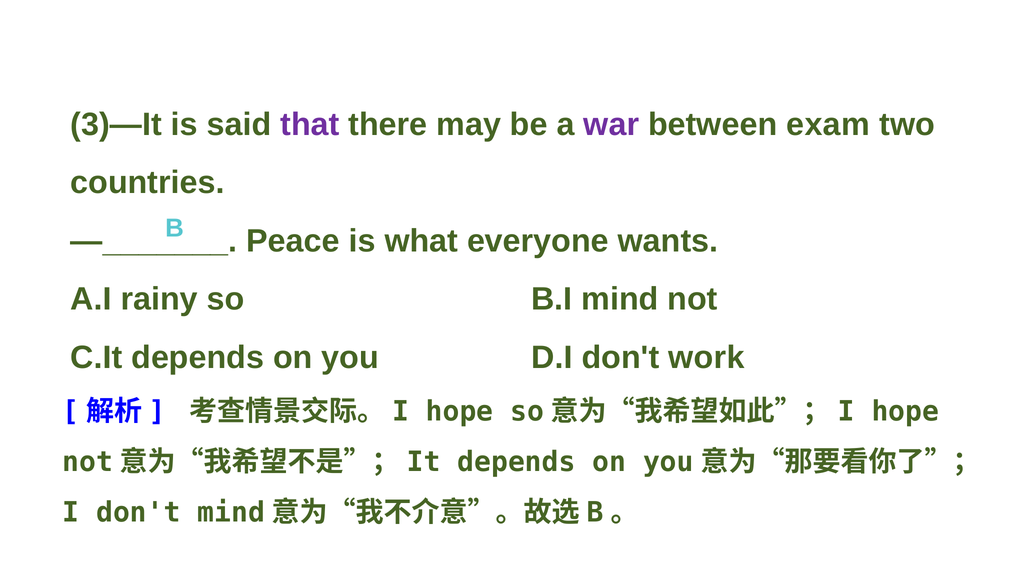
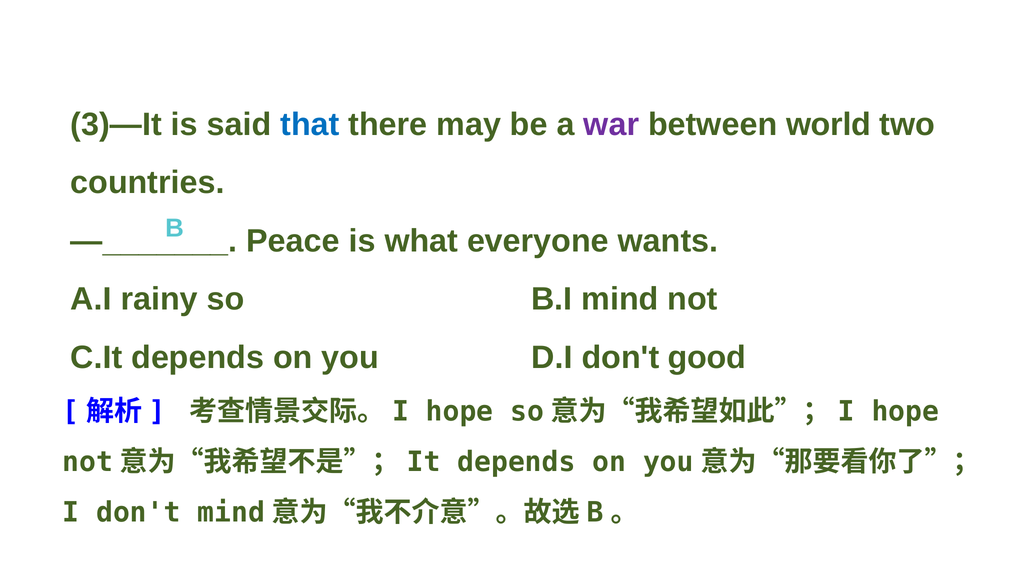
that colour: purple -> blue (310, 124)
exam: exam -> world (829, 124)
work: work -> good (707, 357)
